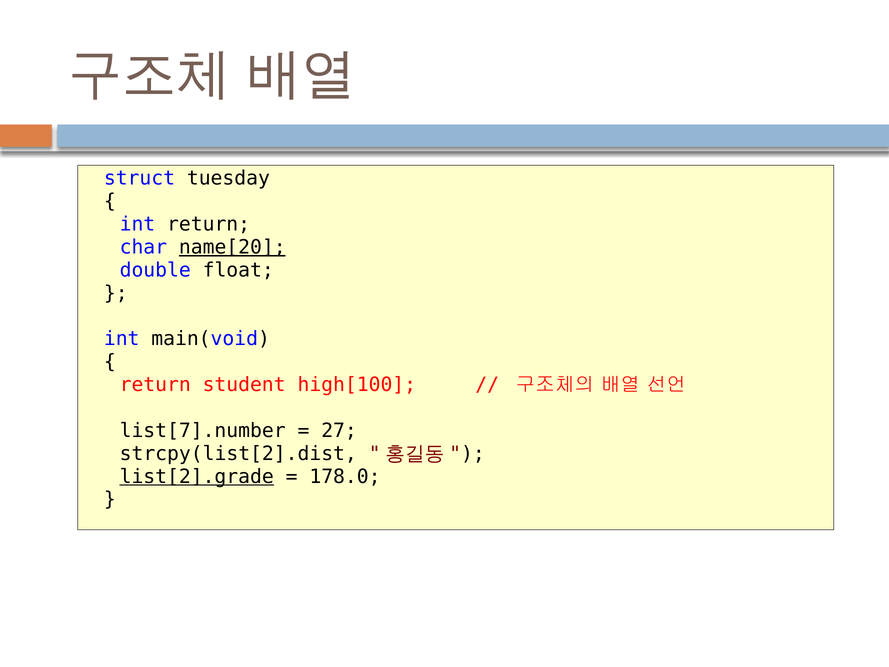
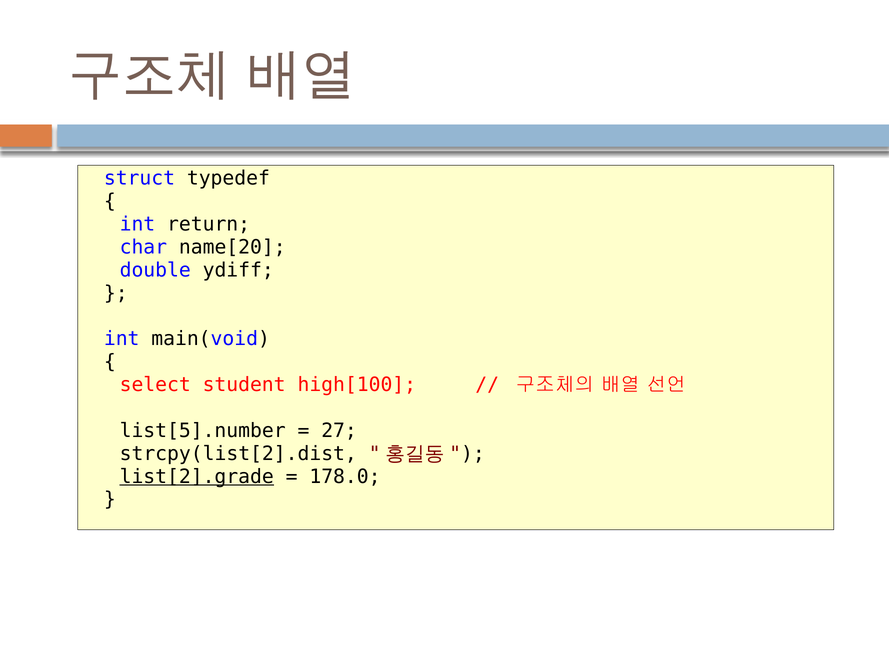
tuesday: tuesday -> typedef (228, 178)
name[20 underline: present -> none (232, 247)
float: float -> ydiff (238, 270)
return: return -> select (155, 385)
list[7].number: list[7].number -> list[5].number (203, 430)
